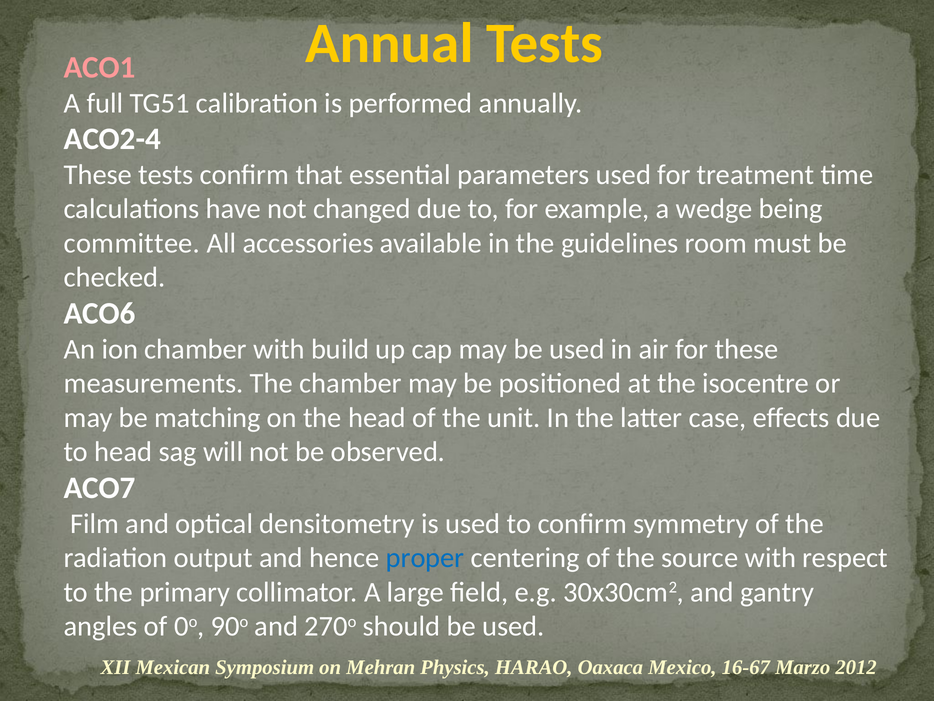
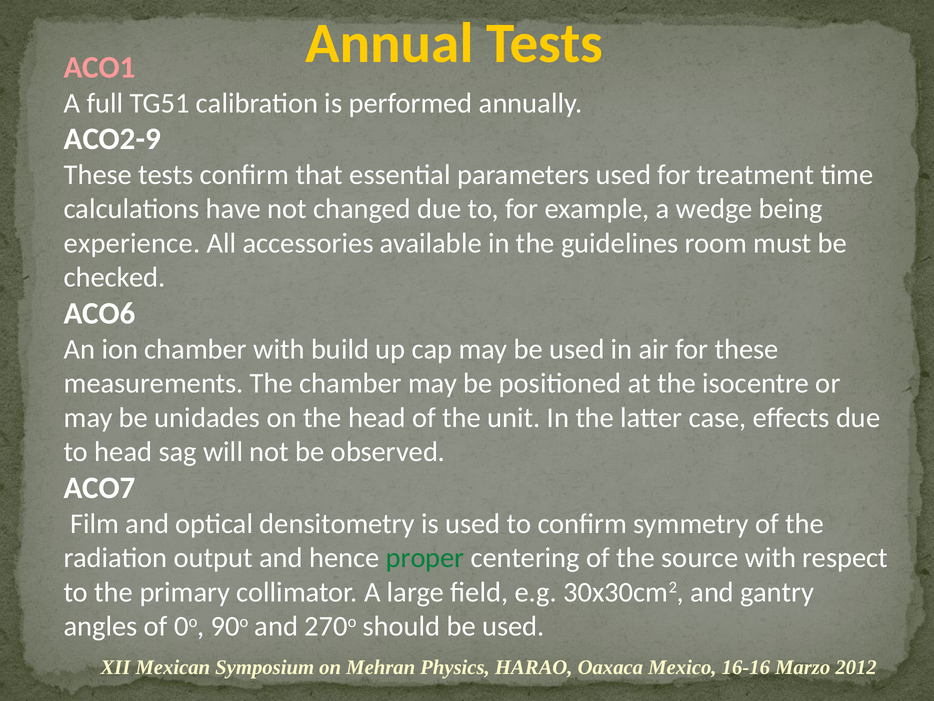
ACO2-4: ACO2-4 -> ACO2-9 (112, 139)
committee: committee -> experience (132, 243)
matching: matching -> unidades (207, 417)
proper colour: blue -> green (425, 557)
16-67: 16-67 -> 16-16 (746, 667)
